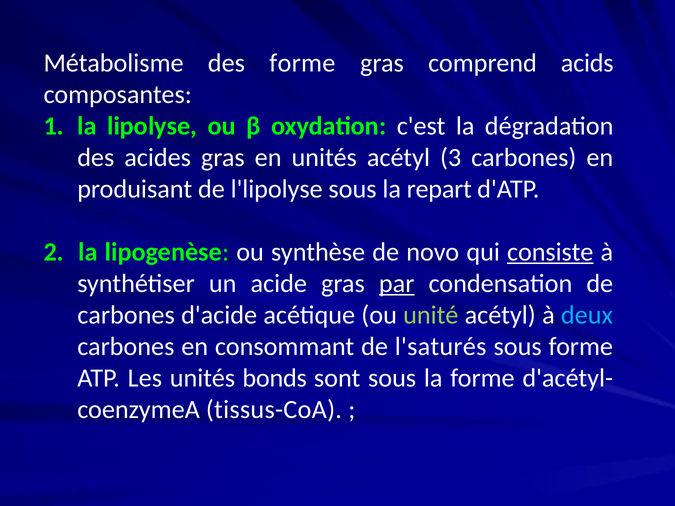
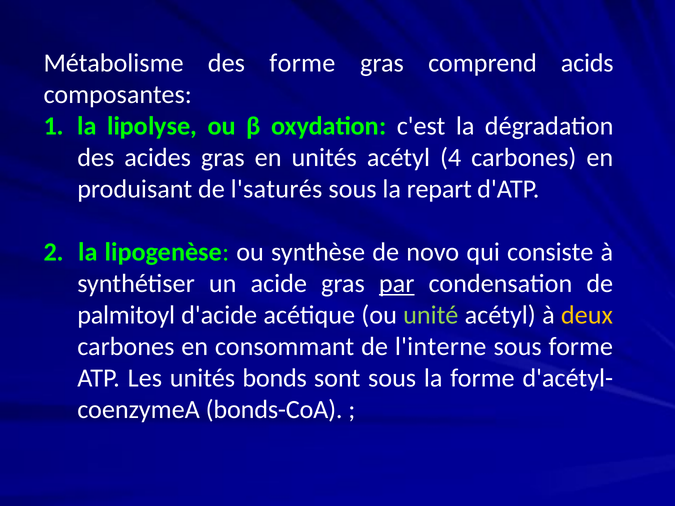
3: 3 -> 4 (451, 158)
l'lipolyse: l'lipolyse -> l'saturés (277, 189)
consiste underline: present -> none (550, 252)
carbones: carbones -> palmitoyl (126, 315)
deux colour: light blue -> yellow (587, 315)
l'saturés: l'saturés -> l'interne (441, 347)
tissus-CoA: tissus-CoA -> bonds-CoA (274, 410)
